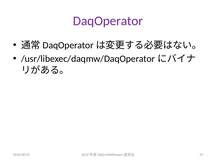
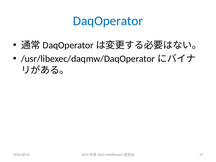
DaqOperator colour: purple -> blue (108, 21)
